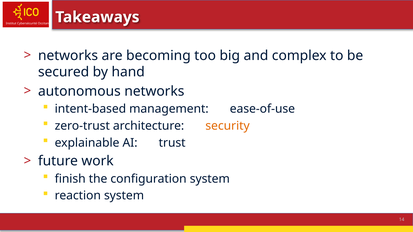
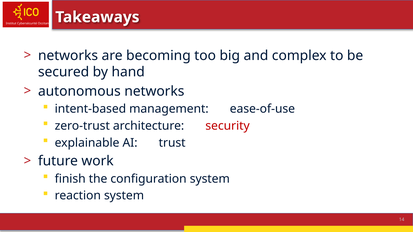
security colour: orange -> red (228, 126)
